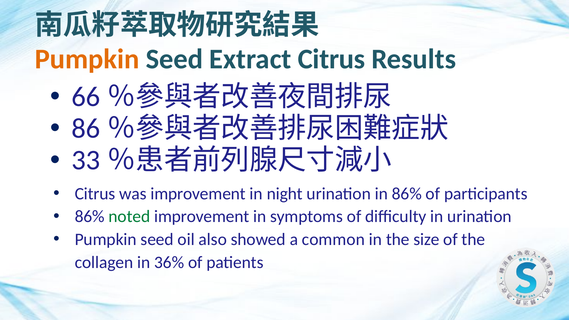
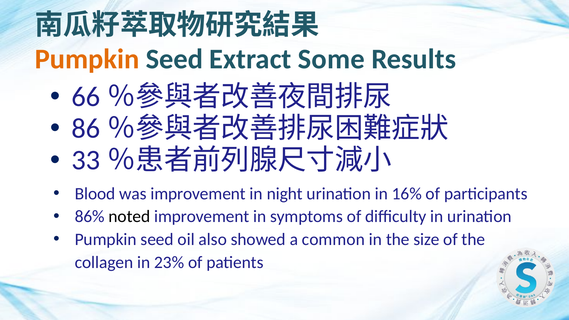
Extract Citrus: Citrus -> Some (331, 59)
Citrus: Citrus -> Blood (95, 194)
in 86%: 86% -> 16% (407, 194)
noted colour: green -> black (129, 217)
36%: 36% -> 23% (169, 262)
